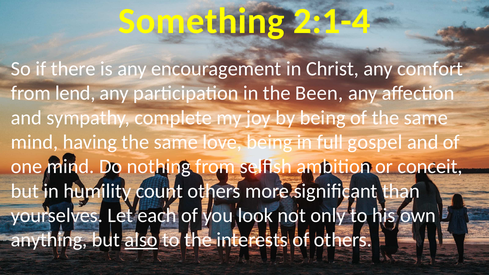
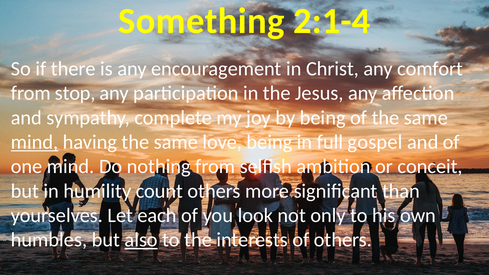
lend: lend -> stop (75, 93)
Been: Been -> Jesus (319, 93)
mind underline: none -> present (35, 142)
anything: anything -> humbles (49, 240)
